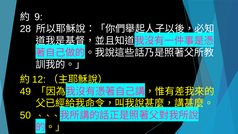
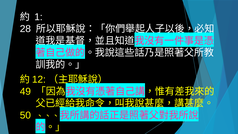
9: 9 -> 1 (38, 17)
